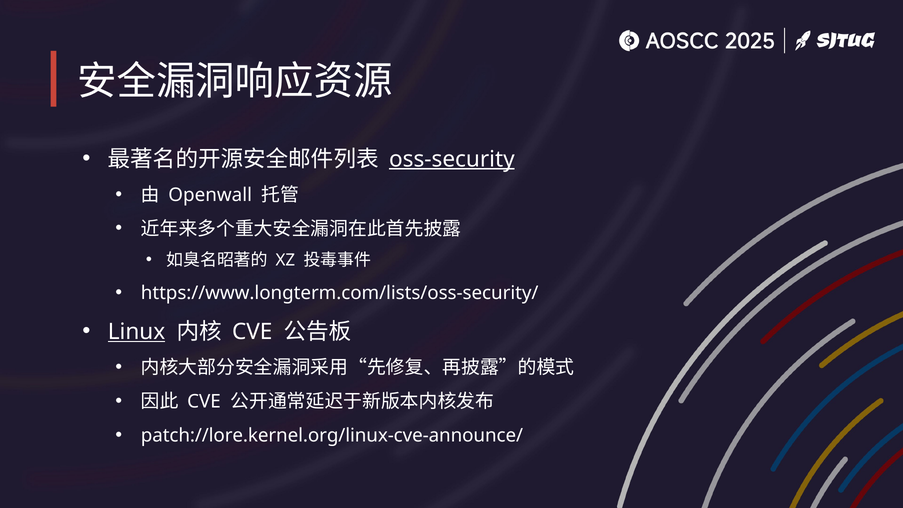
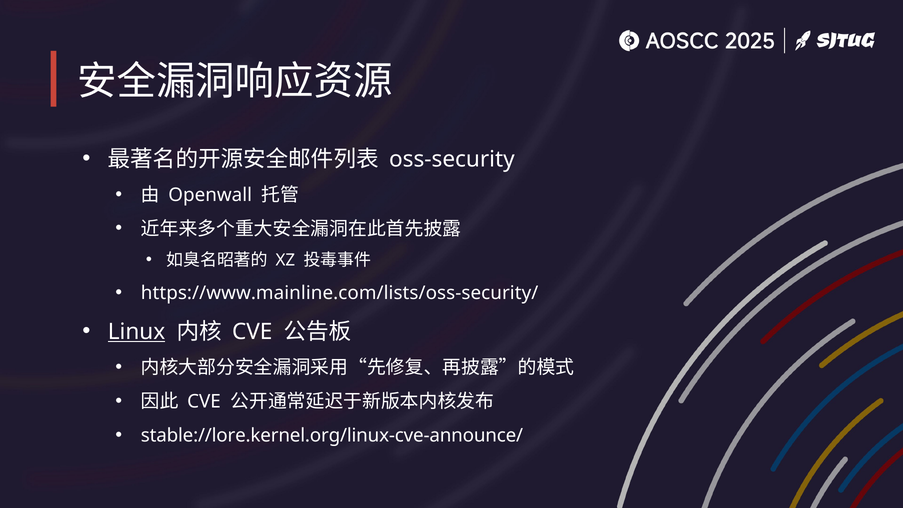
oss-security underline: present -> none (452, 159)
https://www.longterm.com/lists/oss-security/: https://www.longterm.com/lists/oss-security/ -> https://www.mainline.com/lists/oss-security/ (340, 293)
patch://lore.kernel.org/linux-cve-announce/: patch://lore.kernel.org/linux-cve-announce/ -> stable://lore.kernel.org/linux-cve-announce/ (332, 435)
